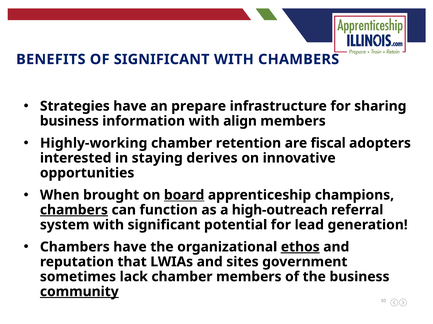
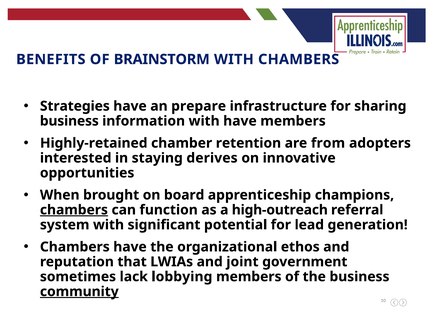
OF SIGNIFICANT: SIGNIFICANT -> BRAINSTORM (162, 60)
with align: align -> have (240, 121)
Highly-working: Highly-working -> Highly-retained (94, 143)
fiscal: fiscal -> from (328, 143)
board underline: present -> none (184, 195)
ethos underline: present -> none (300, 247)
sites: sites -> joint (242, 262)
lack chamber: chamber -> lobbying (182, 277)
